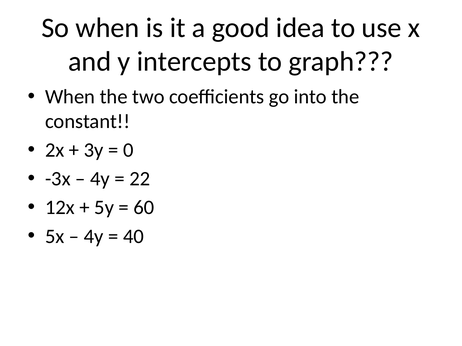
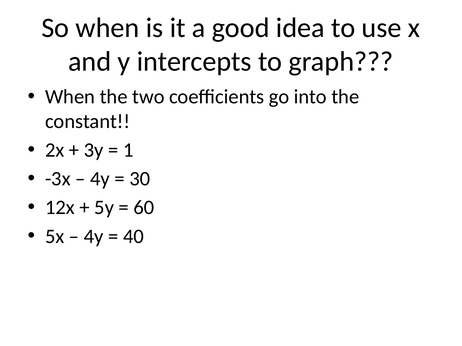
0: 0 -> 1 (128, 150)
22: 22 -> 30 (140, 179)
